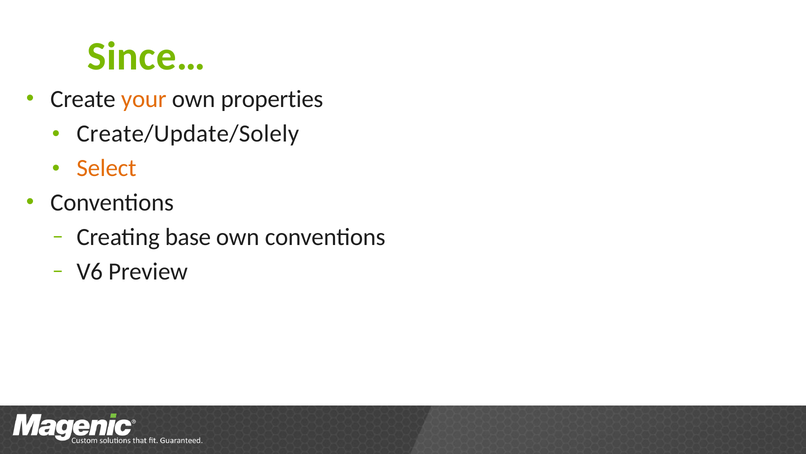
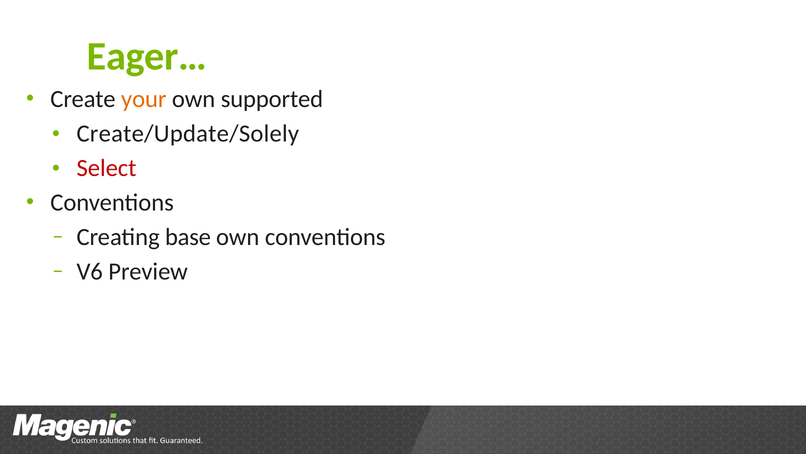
Since…: Since… -> Eager… (147, 56)
properties: properties -> supported (272, 99)
Select colour: orange -> red (106, 168)
